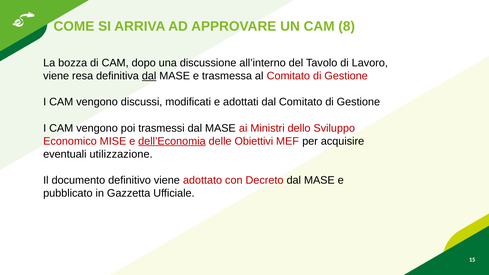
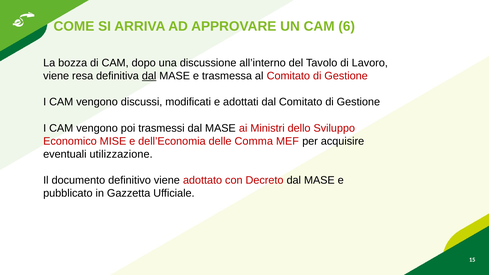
8: 8 -> 6 (347, 26)
dell’Economia underline: present -> none (172, 141)
Obiettivi: Obiettivi -> Comma (254, 141)
